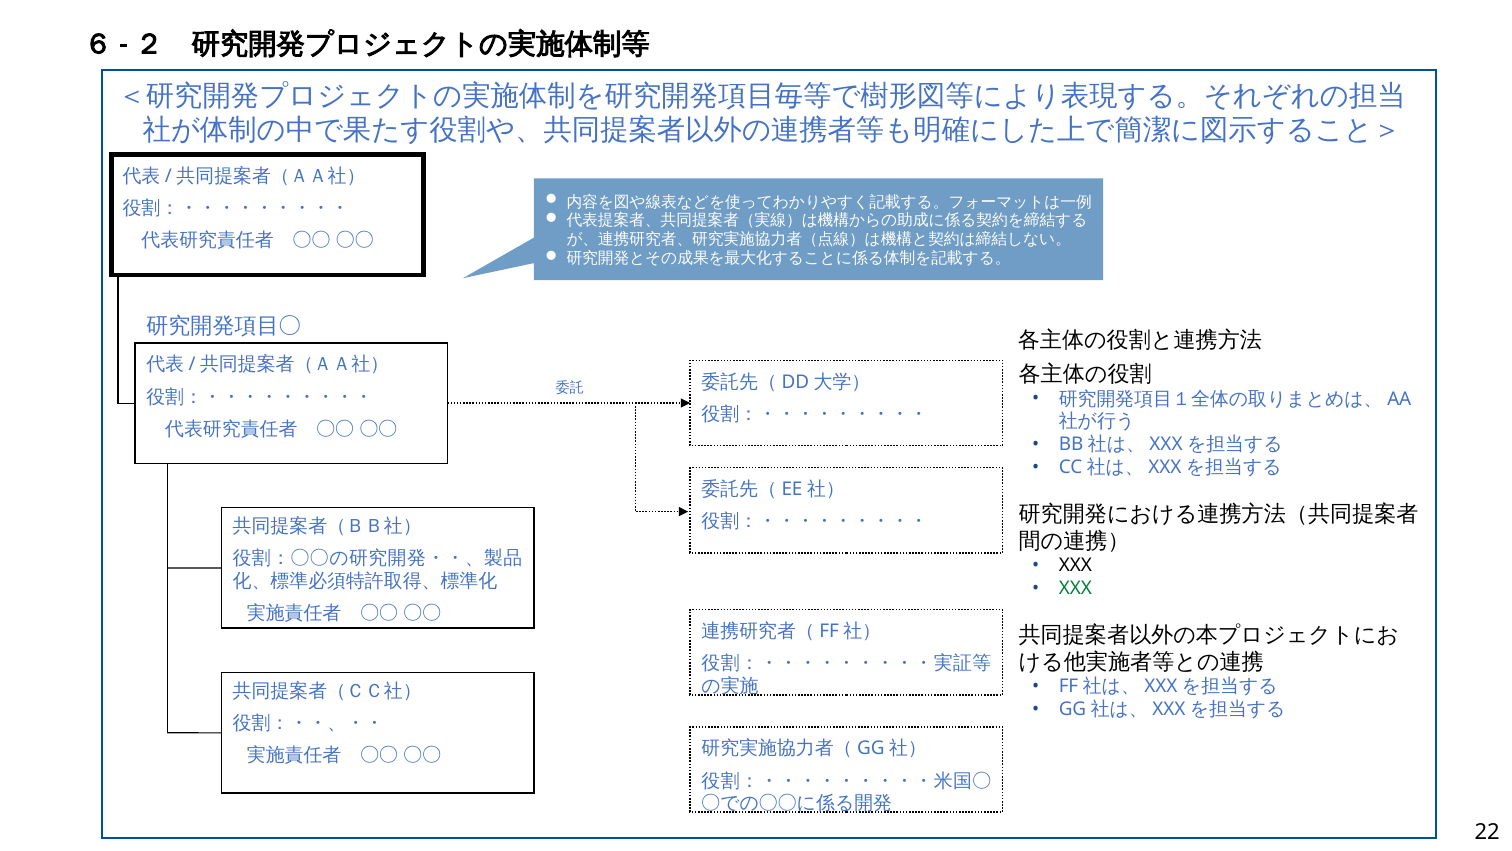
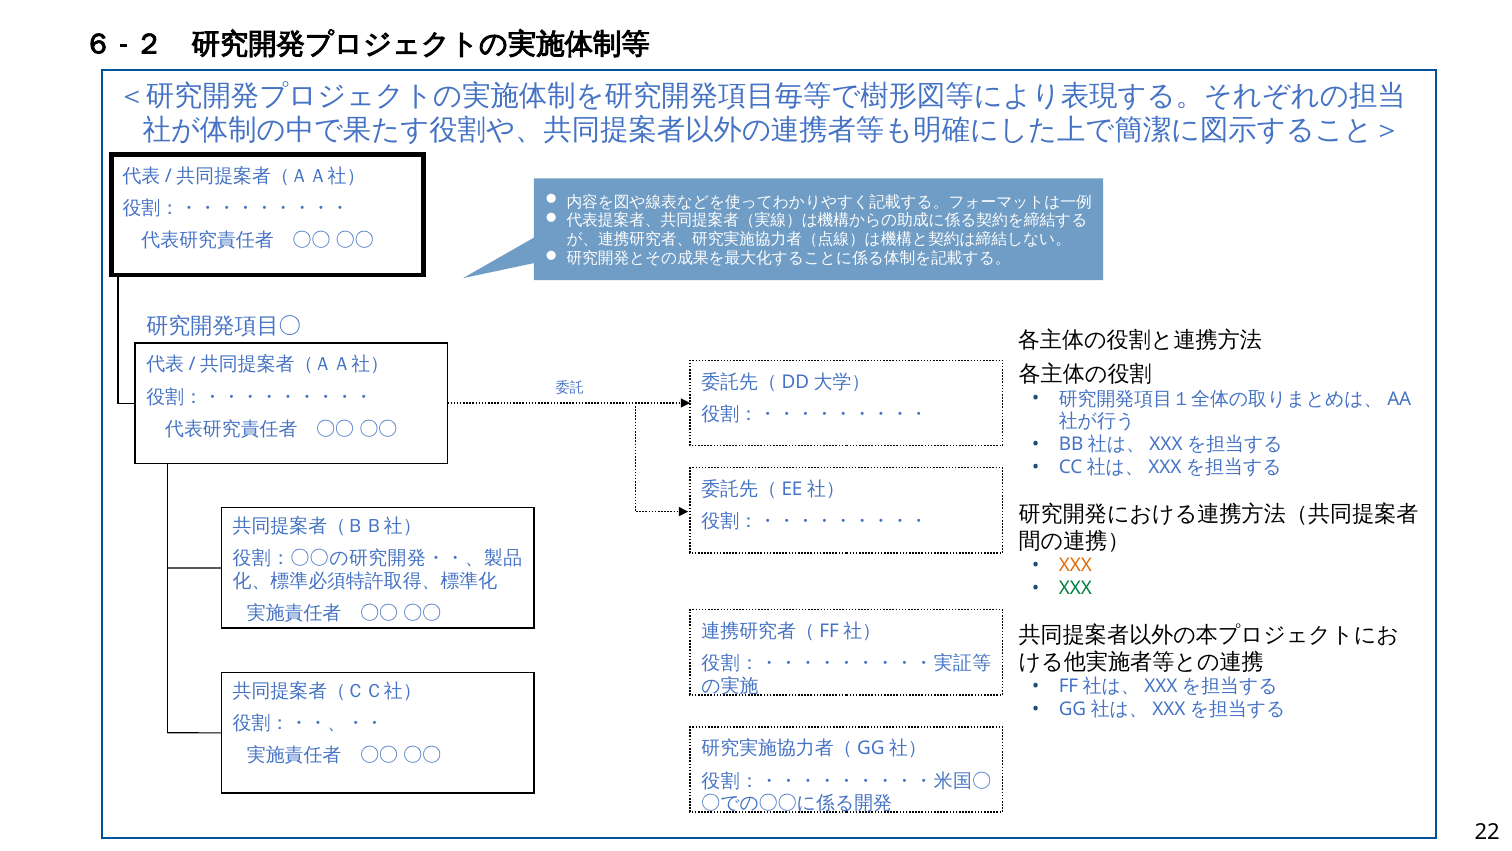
XXX colour: black -> orange (1075, 565)
